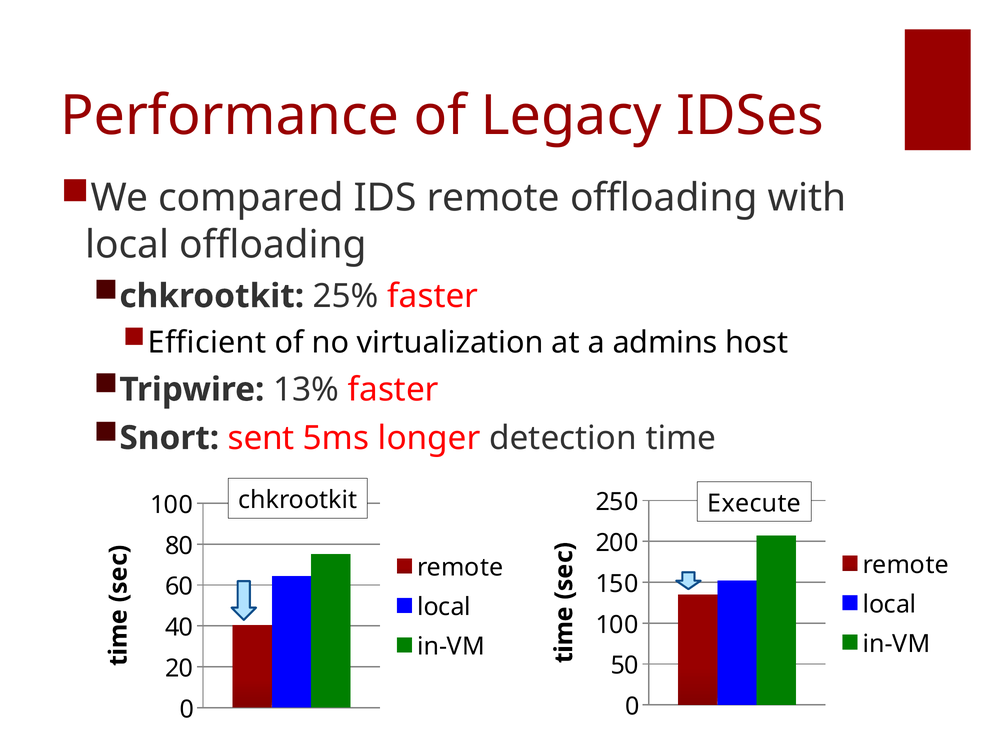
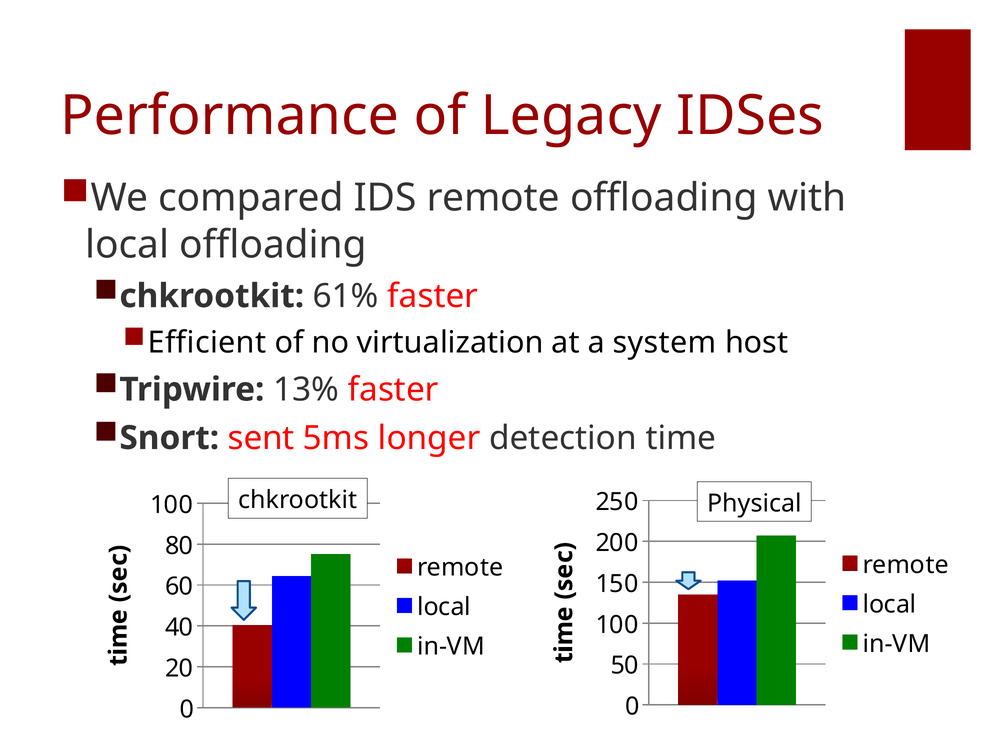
25%: 25% -> 61% (346, 296)
admins: admins -> system (665, 343)
Execute: Execute -> Physical (754, 504)
